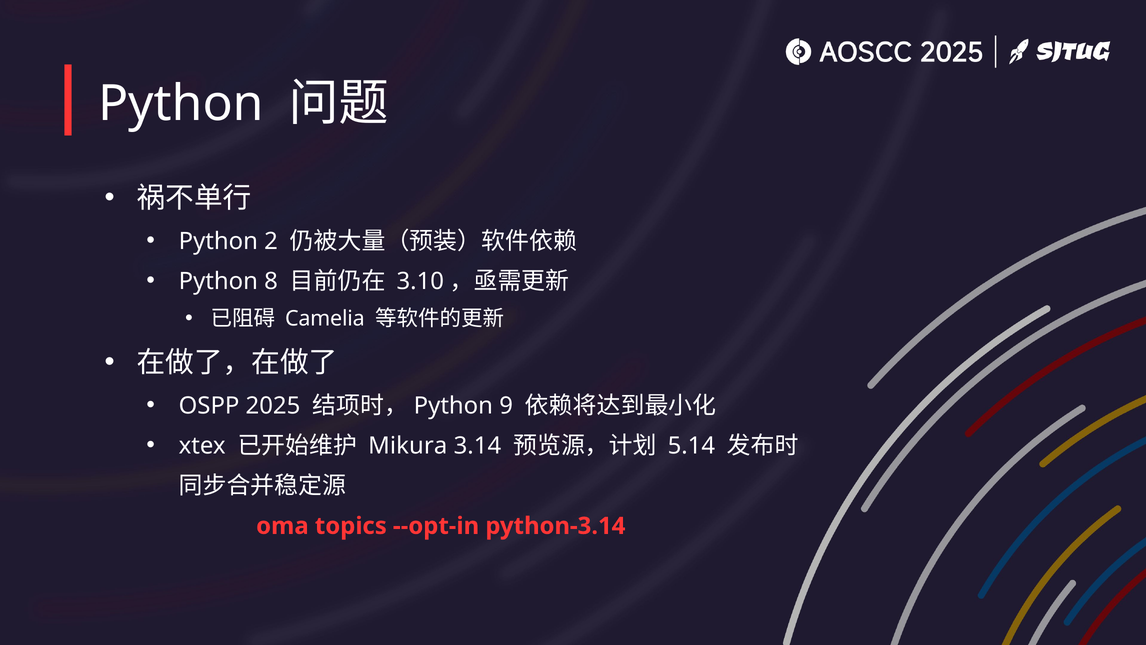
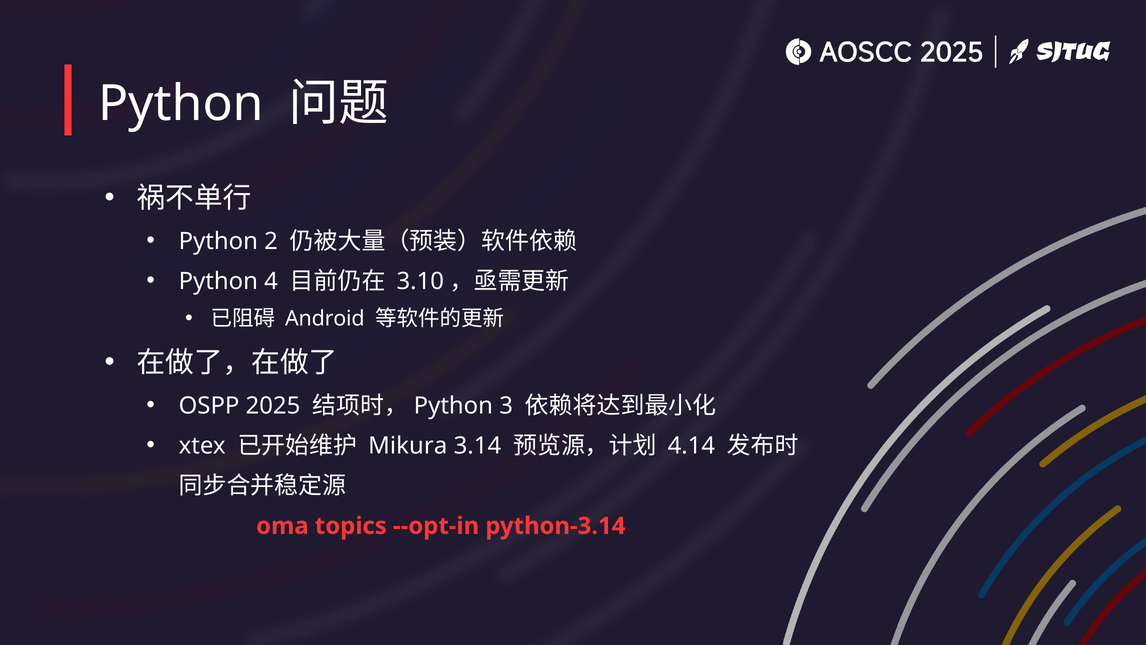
8: 8 -> 4 (271, 281)
Camelia: Camelia -> Android (325, 318)
9: 9 -> 3 (506, 405)
5.14: 5.14 -> 4.14 (691, 446)
